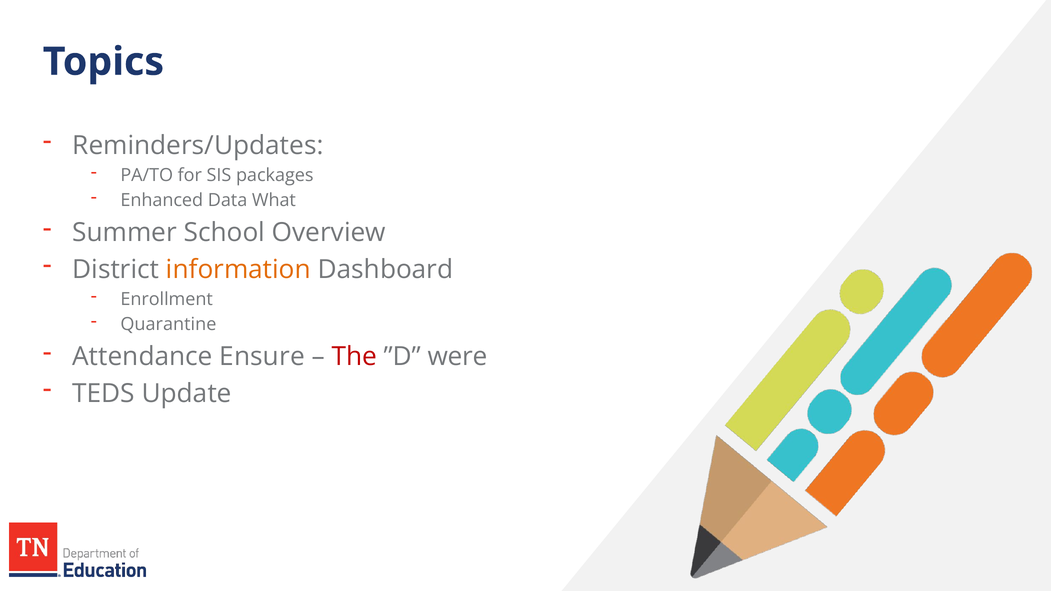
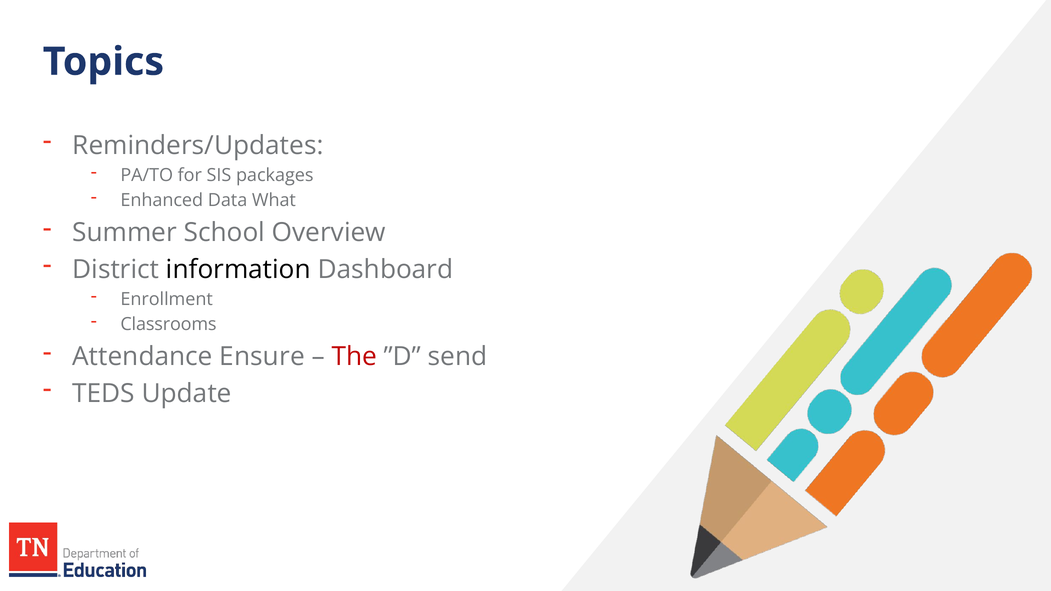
information colour: orange -> black (238, 270)
Quarantine: Quarantine -> Classrooms (168, 324)
were: were -> send (458, 357)
